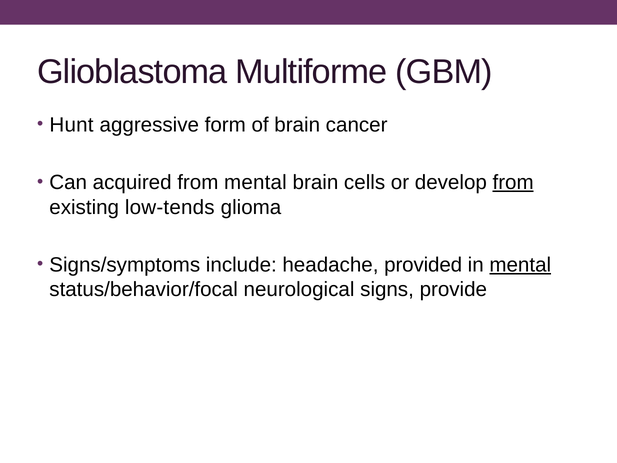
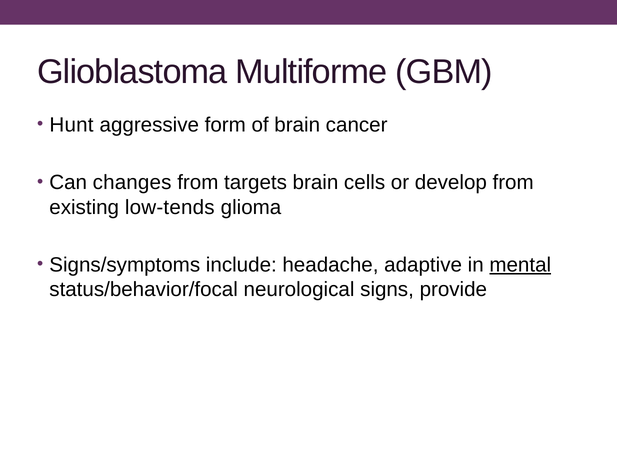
acquired: acquired -> changes (132, 182)
from mental: mental -> targets (256, 182)
from underline: present -> none (513, 182)
provided: provided -> adaptive (423, 265)
